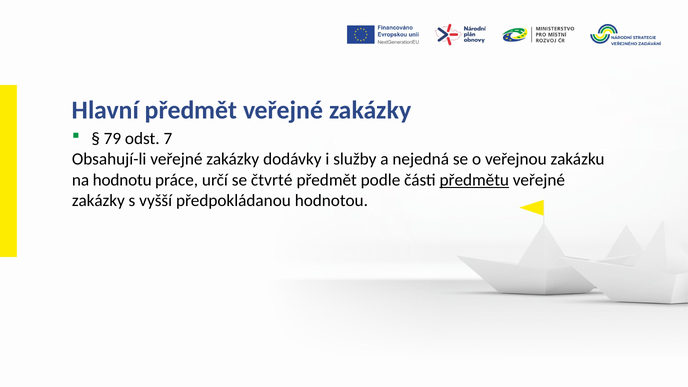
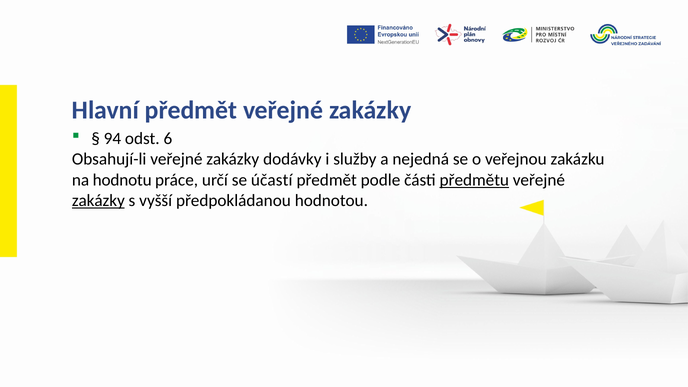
79: 79 -> 94 (112, 139)
7: 7 -> 6 (168, 139)
čtvrté: čtvrté -> účastí (272, 180)
zakázky underline: none -> present (98, 201)
